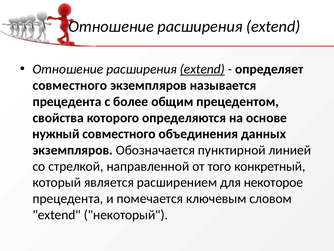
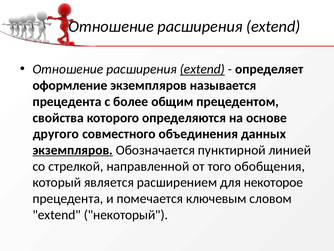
совместного: совместного -> оформление (70, 85)
нужный: нужный -> другого (56, 134)
экземпляров underline: none -> present (73, 150)
конкретный: конкретный -> обобщения (270, 166)
